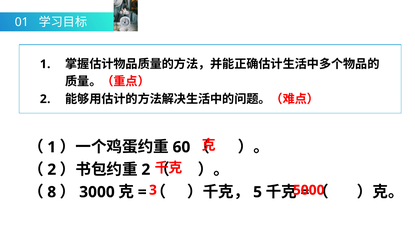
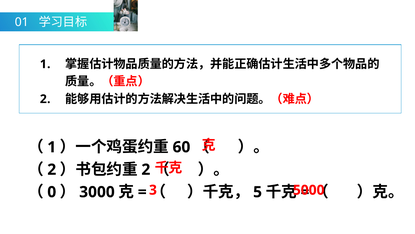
8: 8 -> 0 (52, 192)
